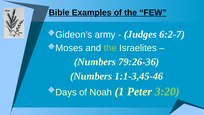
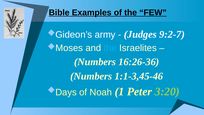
6:2-7: 6:2-7 -> 9:2-7 (172, 34)
the colour: light green -> light blue (110, 48)
79:26-36: 79:26-36 -> 16:26-36 (139, 62)
